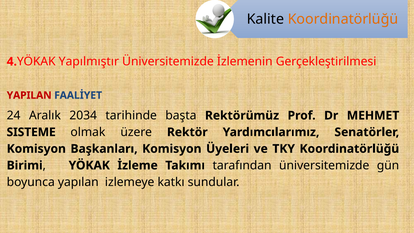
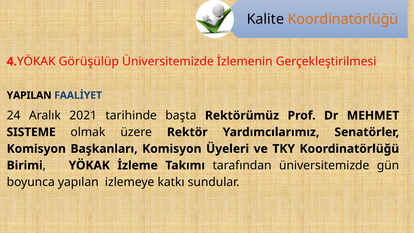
Yapılmıştır: Yapılmıştır -> Görüşülüp (89, 62)
YAPILAN colour: red -> black (29, 95)
2034: 2034 -> 2021 (83, 115)
